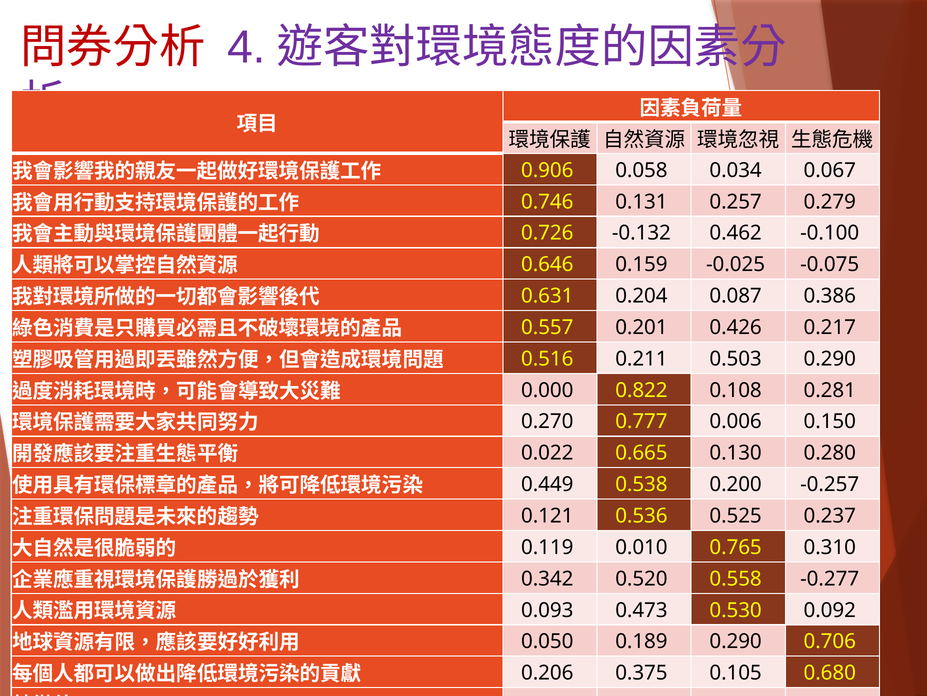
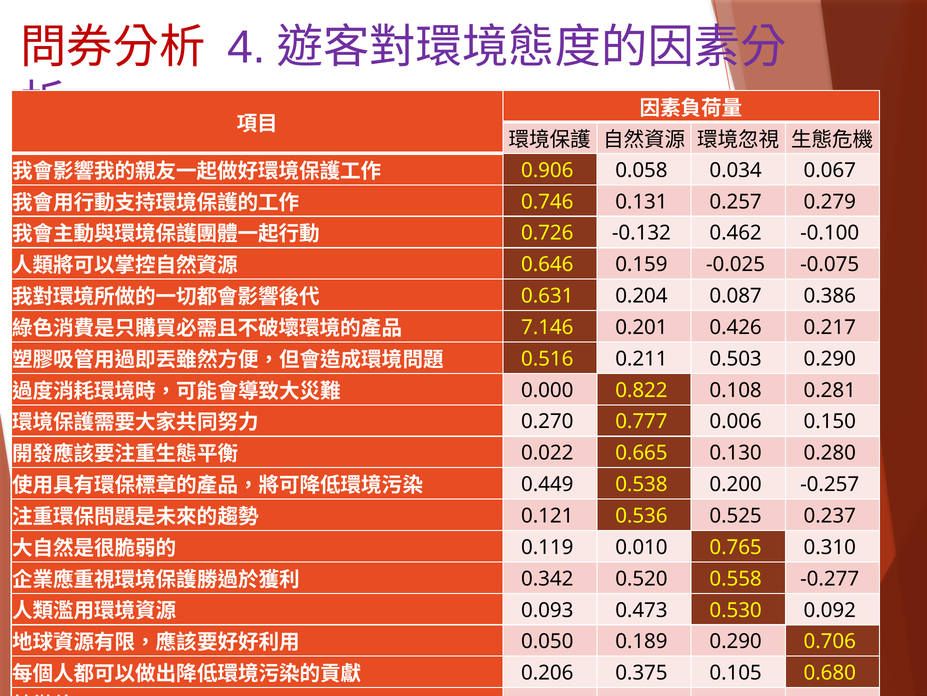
0.557: 0.557 -> 7.146 (547, 327)
